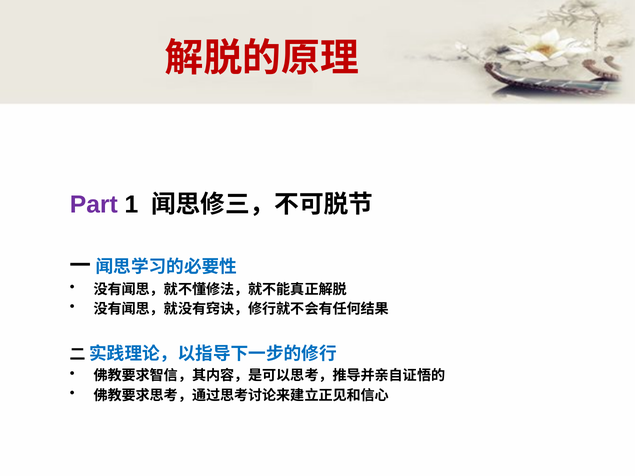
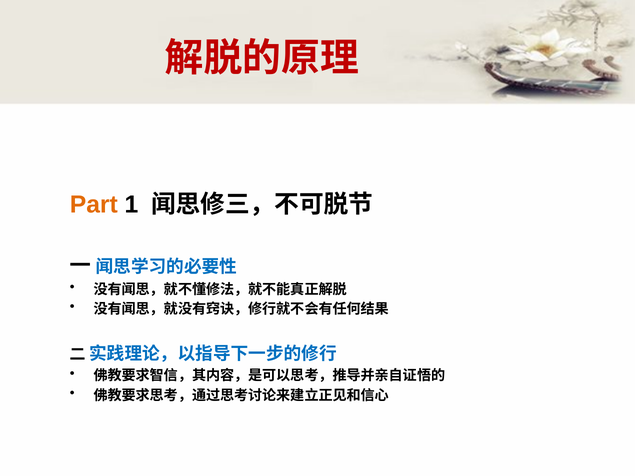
Part colour: purple -> orange (94, 205)
